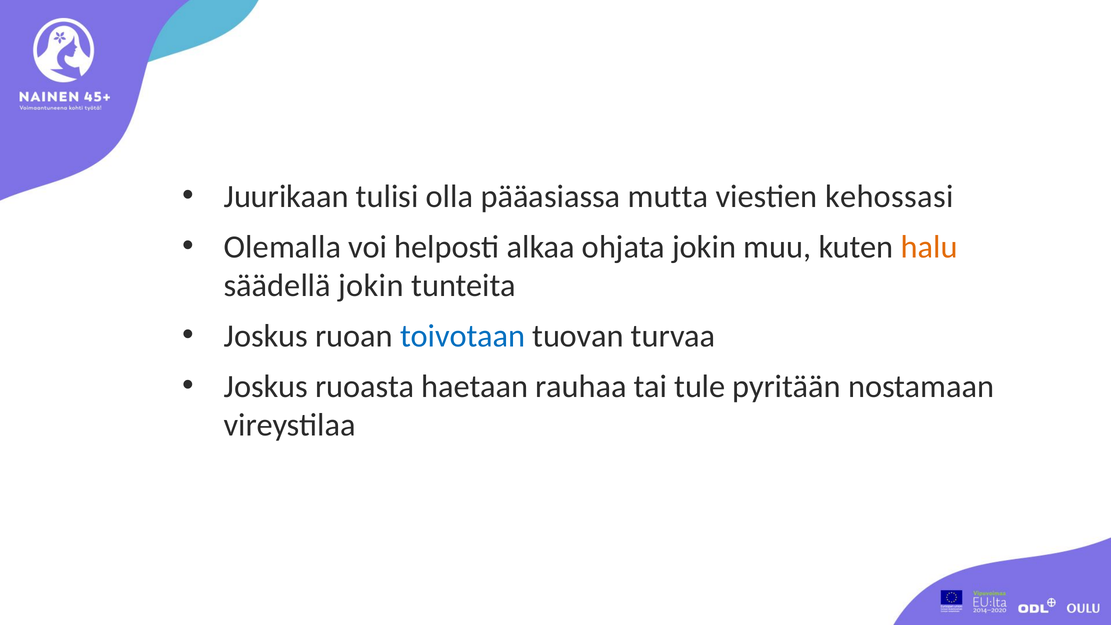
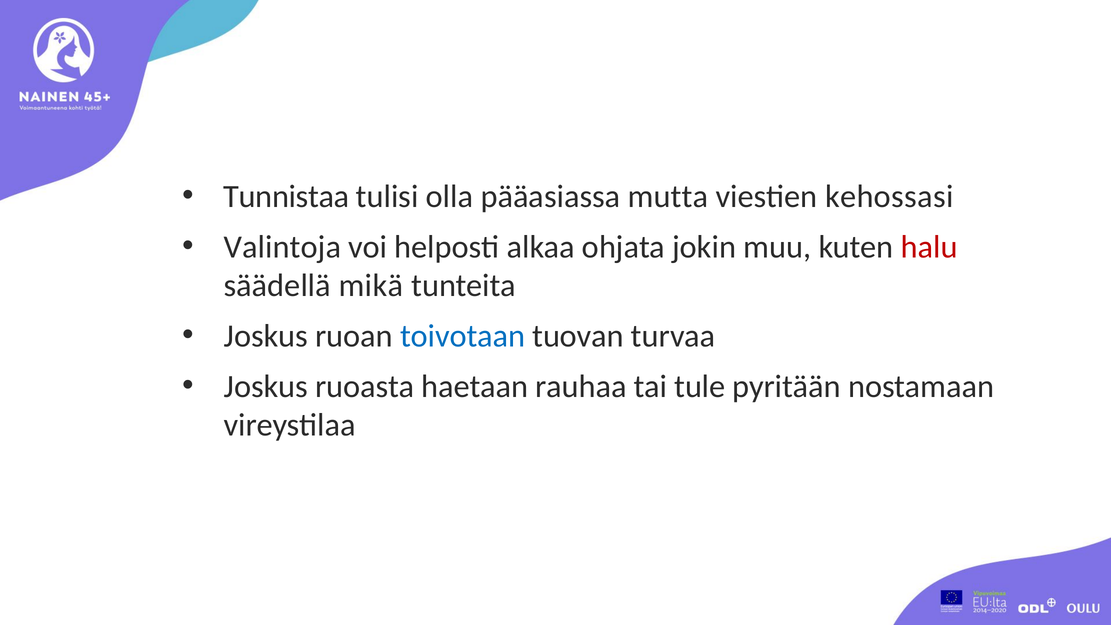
Juurikaan: Juurikaan -> Tunnistaa (286, 196)
Olemalla: Olemalla -> Valintoja (282, 247)
halu colour: orange -> red (929, 247)
säädellä jokin: jokin -> mikä (371, 286)
